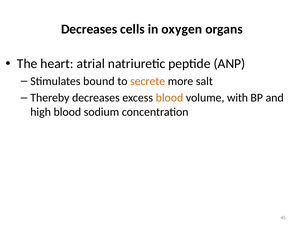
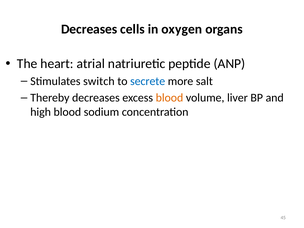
bound: bound -> switch (99, 81)
secrete colour: orange -> blue (148, 81)
with: with -> liver (237, 98)
